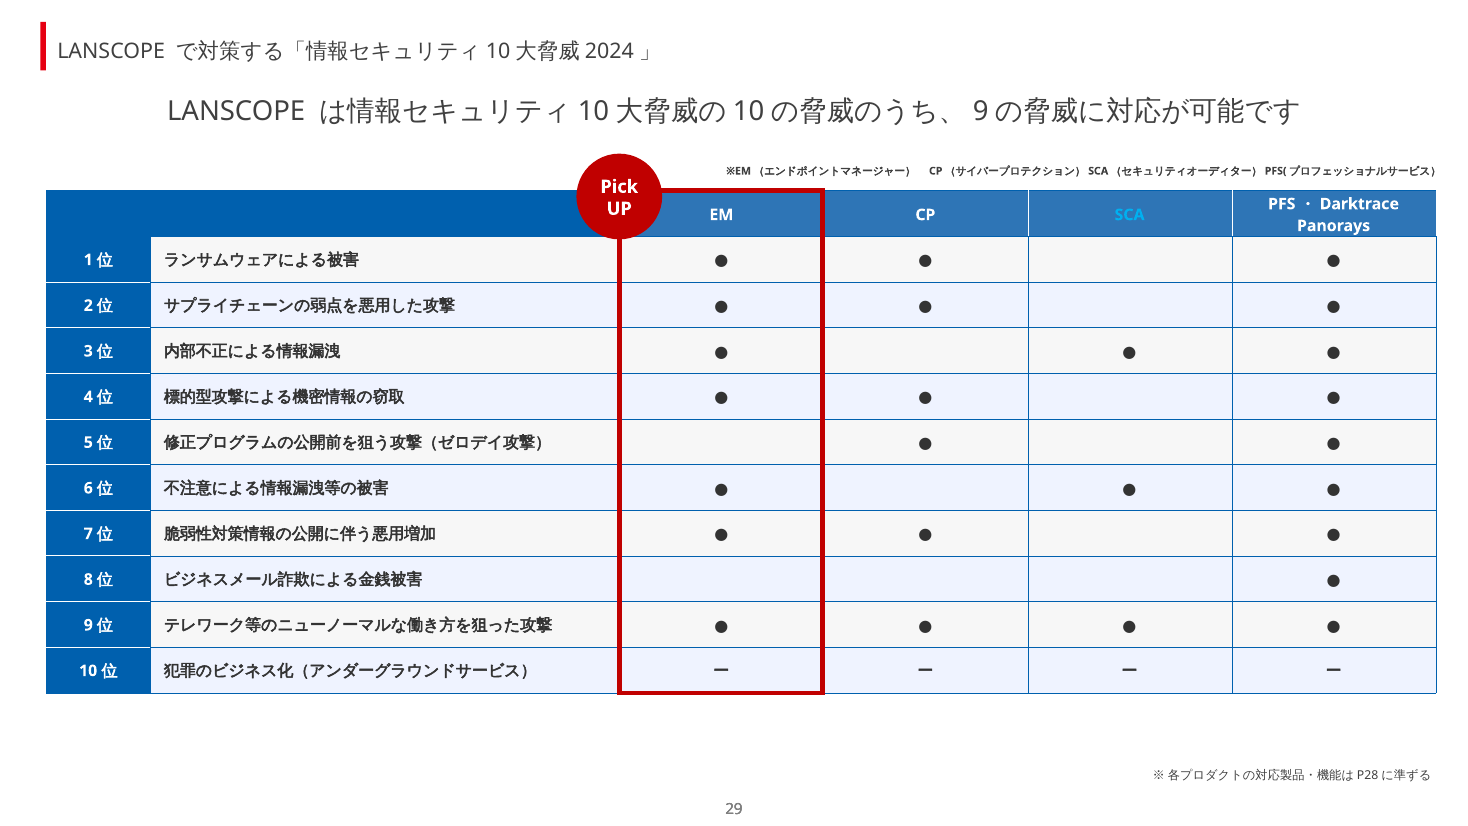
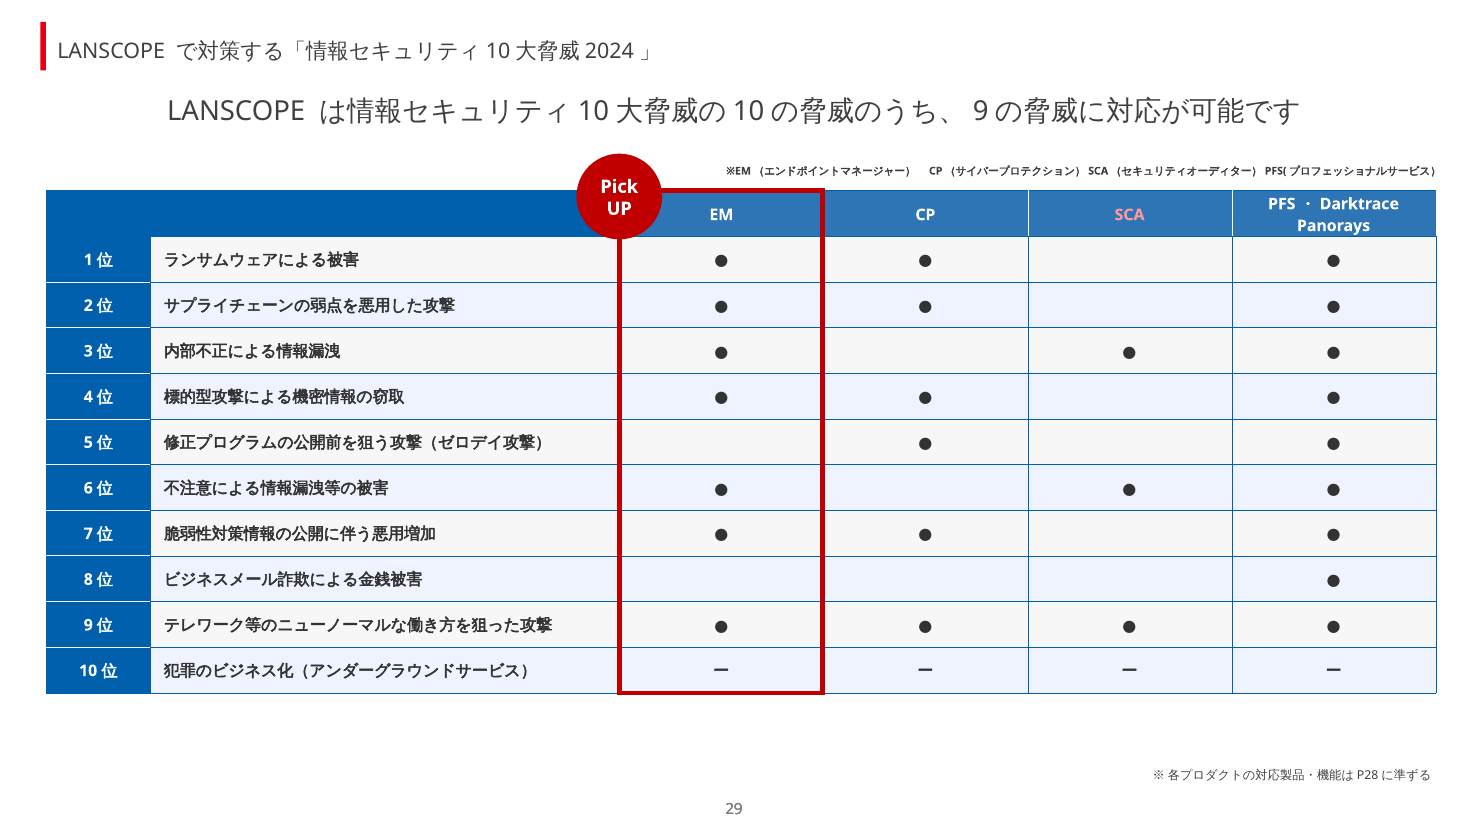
SCA colour: light blue -> pink (1130, 215)
